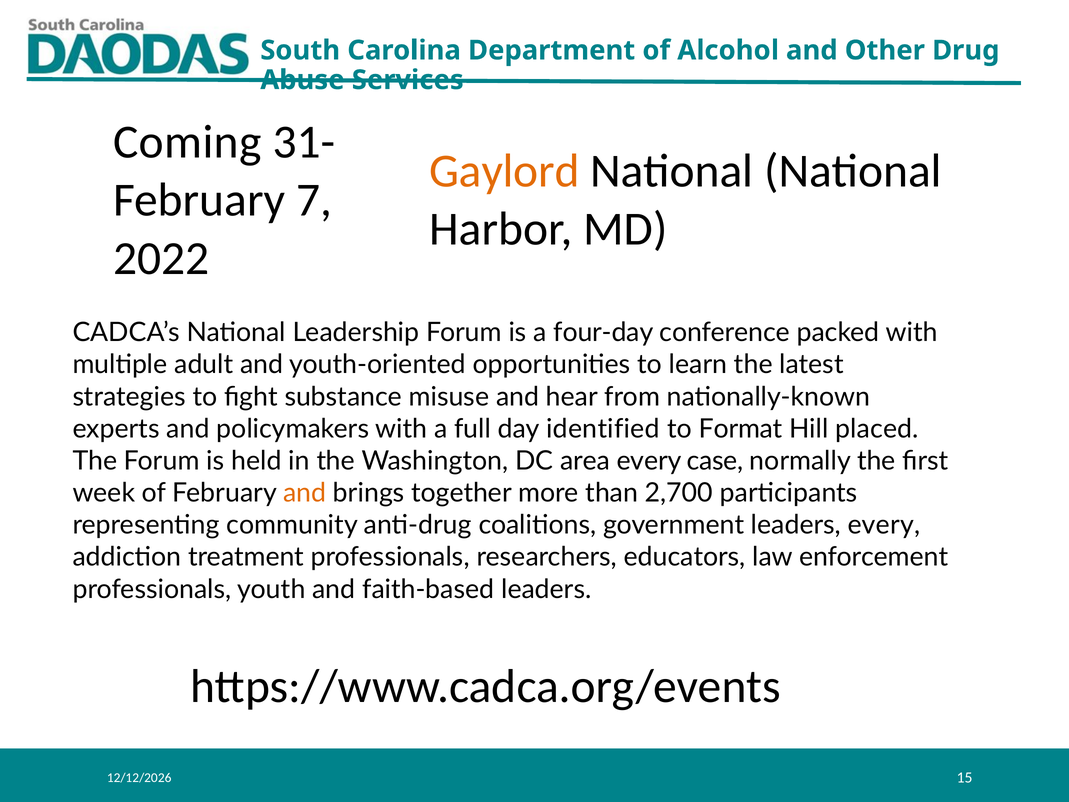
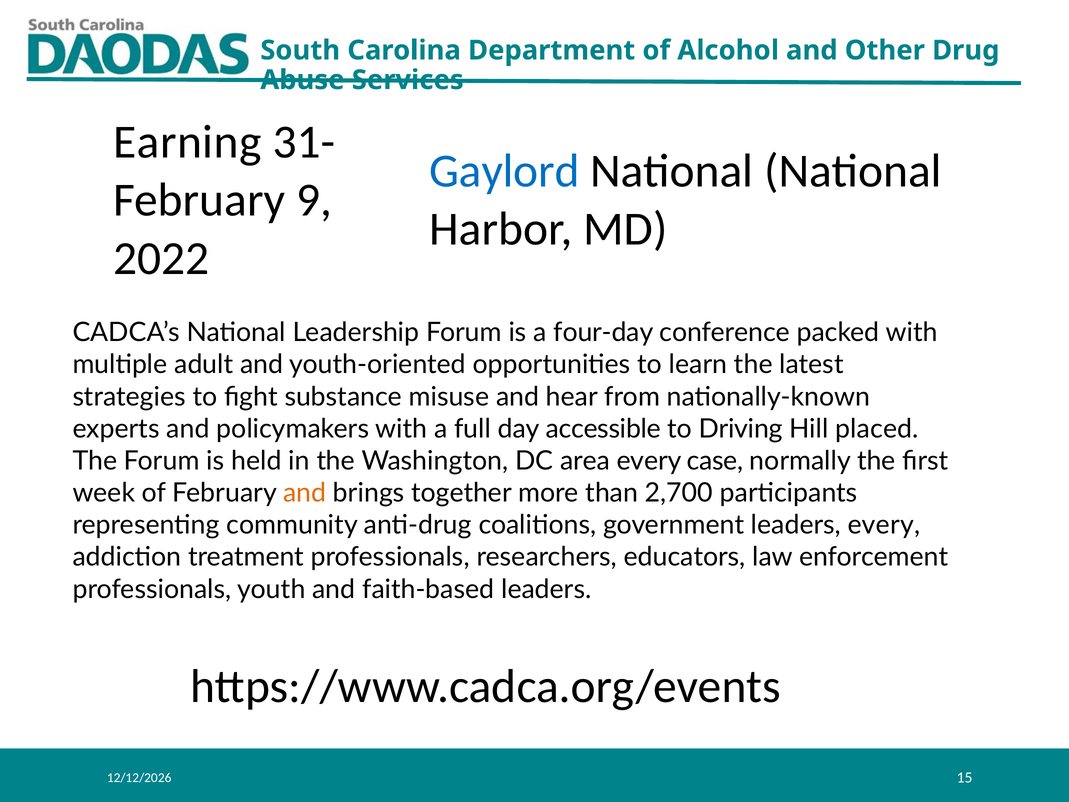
Coming: Coming -> Earning (187, 142)
Gaylord colour: orange -> blue (504, 171)
7: 7 -> 9 (314, 200)
identified: identified -> accessible (603, 429)
Format: Format -> Driving (741, 429)
